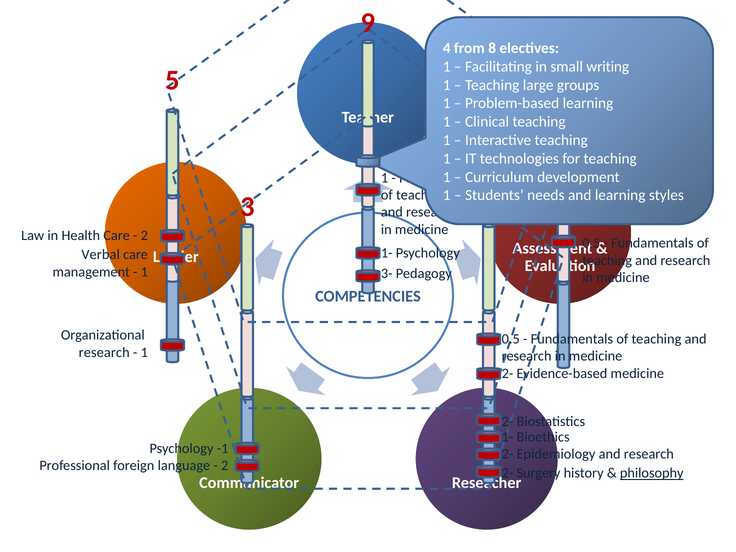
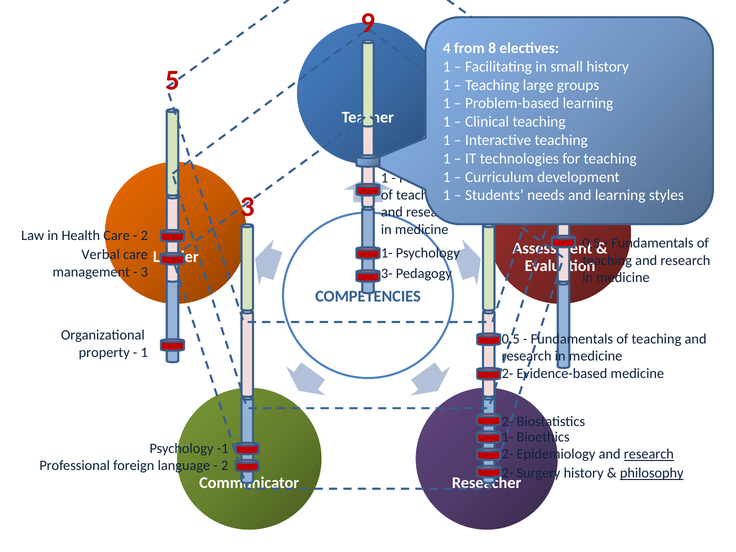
small writing: writing -> history (608, 67)
1: 1 -> 3 (144, 272)
research: research -> property (104, 352)
research underline: none -> present (649, 454)
